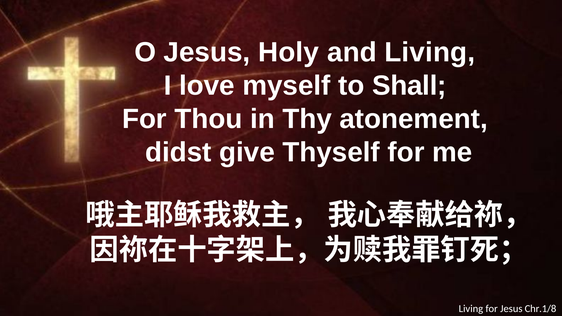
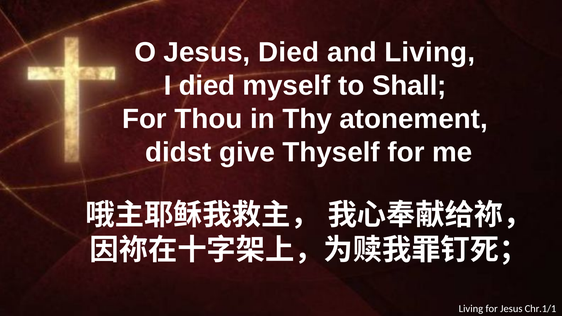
Jesus Holy: Holy -> Died (289, 52)
I love: love -> died (207, 86)
Chr.1/8: Chr.1/8 -> Chr.1/1 (541, 309)
